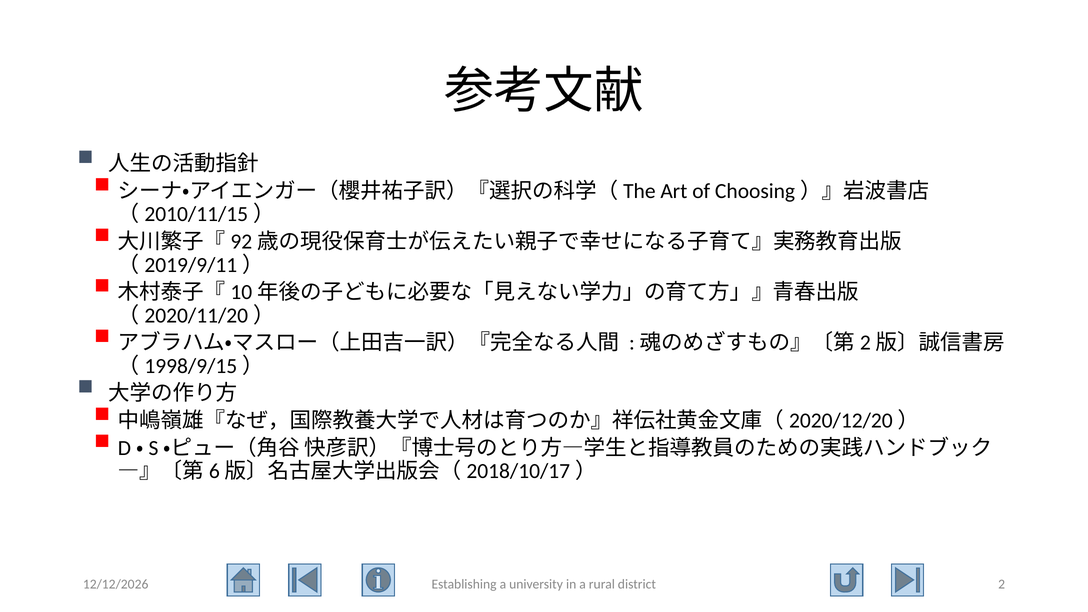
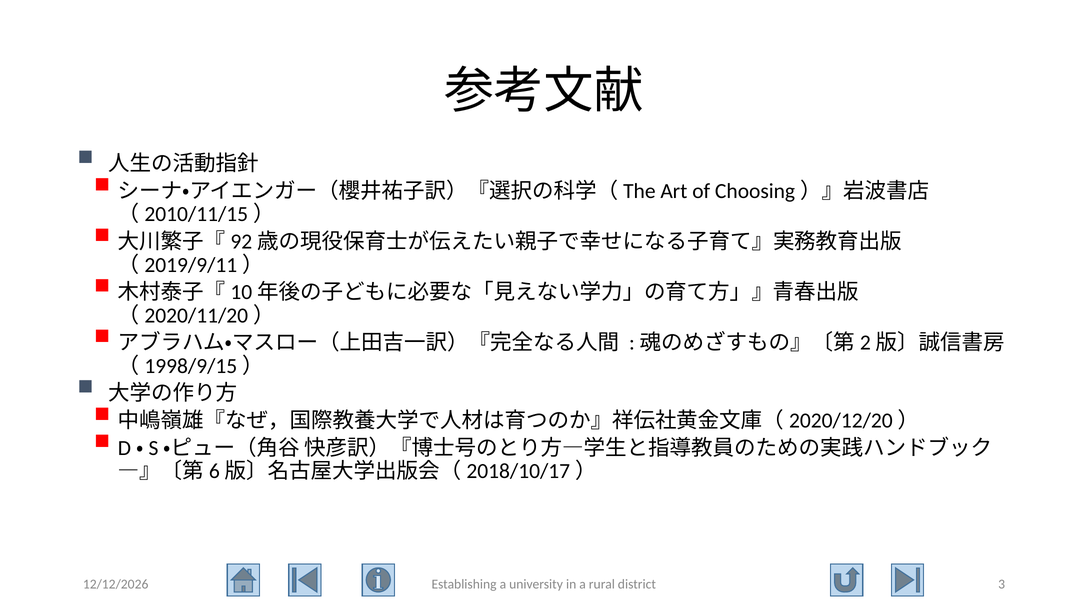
2: 2 -> 3 (1002, 584)
